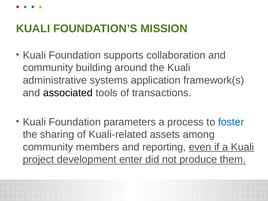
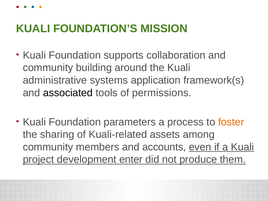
transactions: transactions -> permissions (162, 93)
foster colour: blue -> orange (231, 122)
reporting: reporting -> accounts (164, 147)
